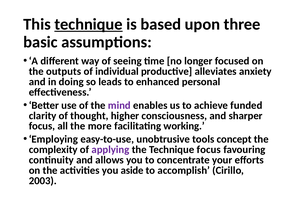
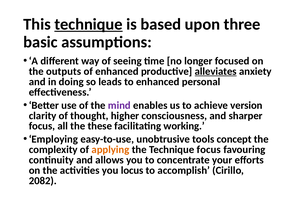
of individual: individual -> enhanced (117, 71)
alleviates underline: none -> present (216, 71)
funded: funded -> version (246, 105)
more: more -> these (100, 126)
applying colour: purple -> orange (110, 150)
aside: aside -> locus (132, 170)
2003: 2003 -> 2082 (43, 181)
